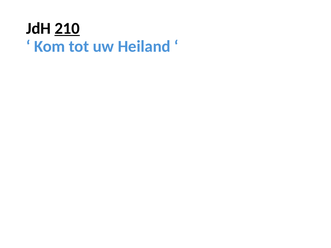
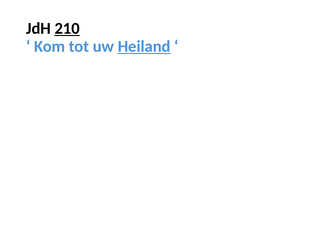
Heiland underline: none -> present (144, 46)
